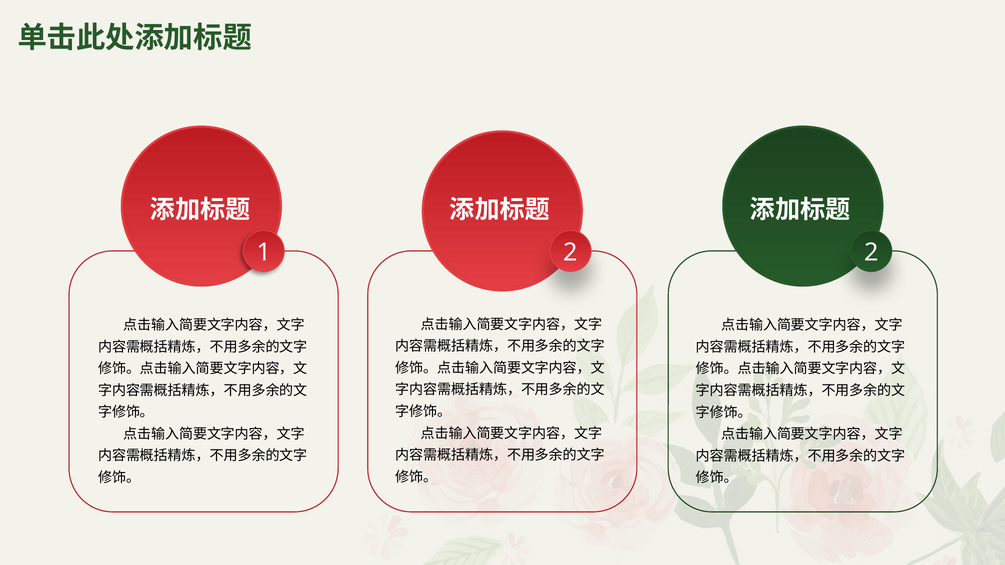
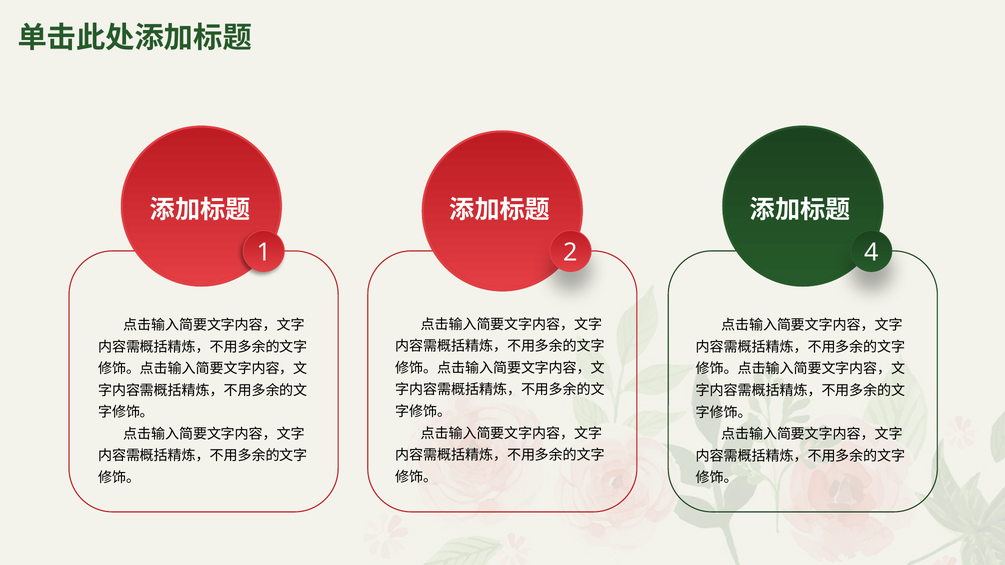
2 2: 2 -> 4 (871, 253)
